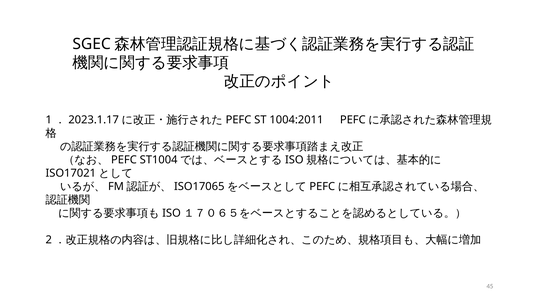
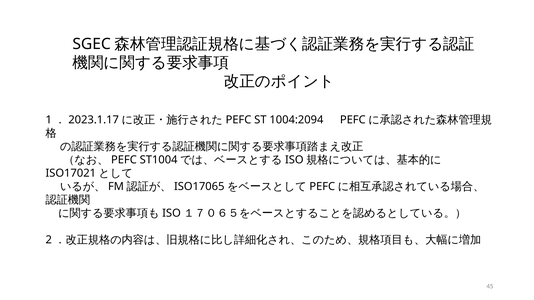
1004:2011: 1004:2011 -> 1004:2094 (296, 120)
